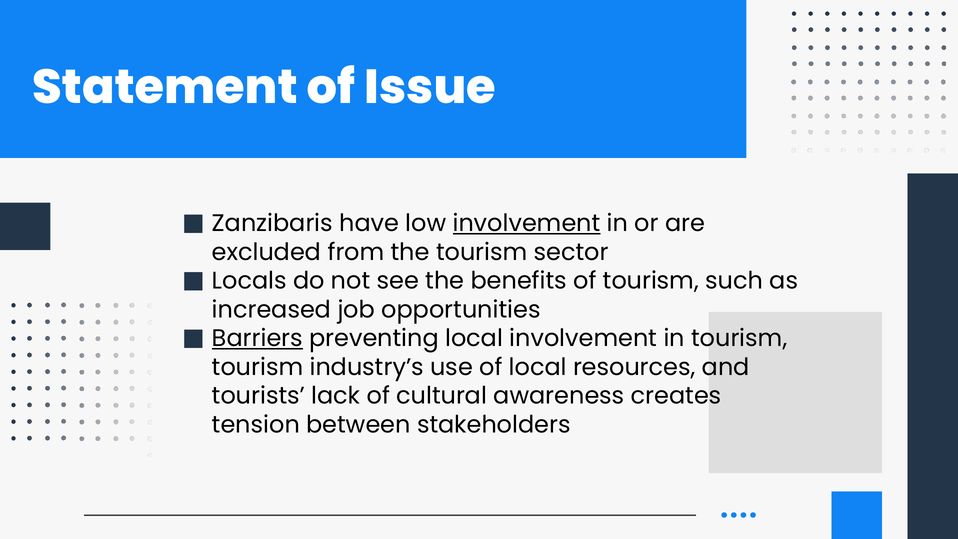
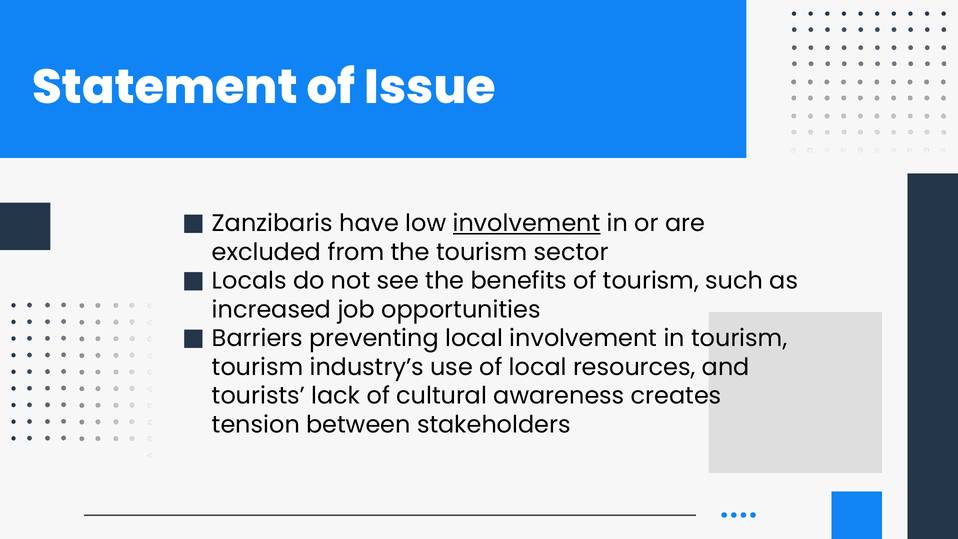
Barriers underline: present -> none (257, 338)
